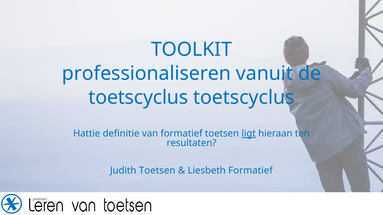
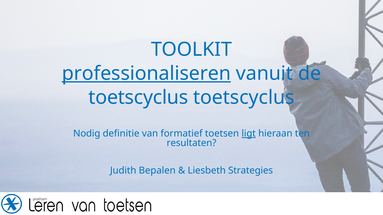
professionaliseren underline: none -> present (146, 74)
Hattie: Hattie -> Nodig (87, 134)
Judith Toetsen: Toetsen -> Bepalen (157, 171)
Liesbeth Formatief: Formatief -> Strategies (251, 171)
